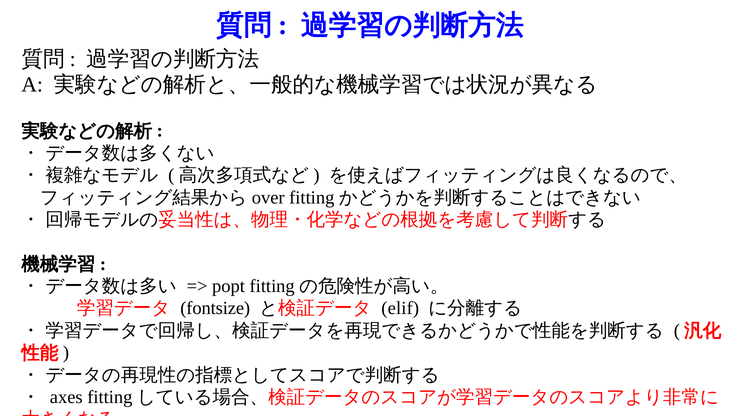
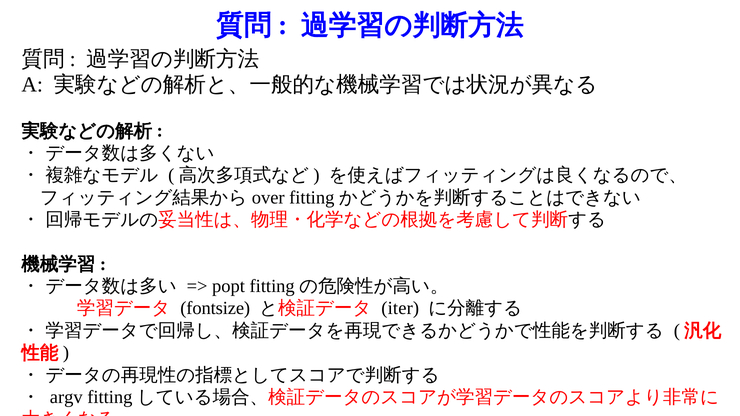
elif: elif -> iter (400, 309)
axes: axes -> argv (66, 397)
